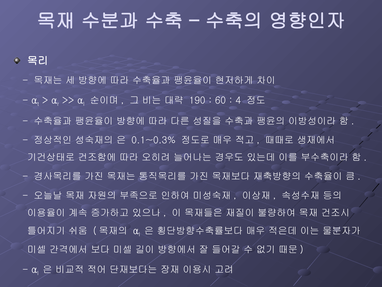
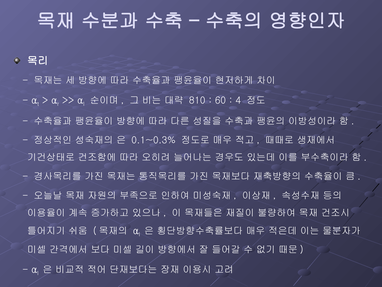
190: 190 -> 810 (197, 100)
